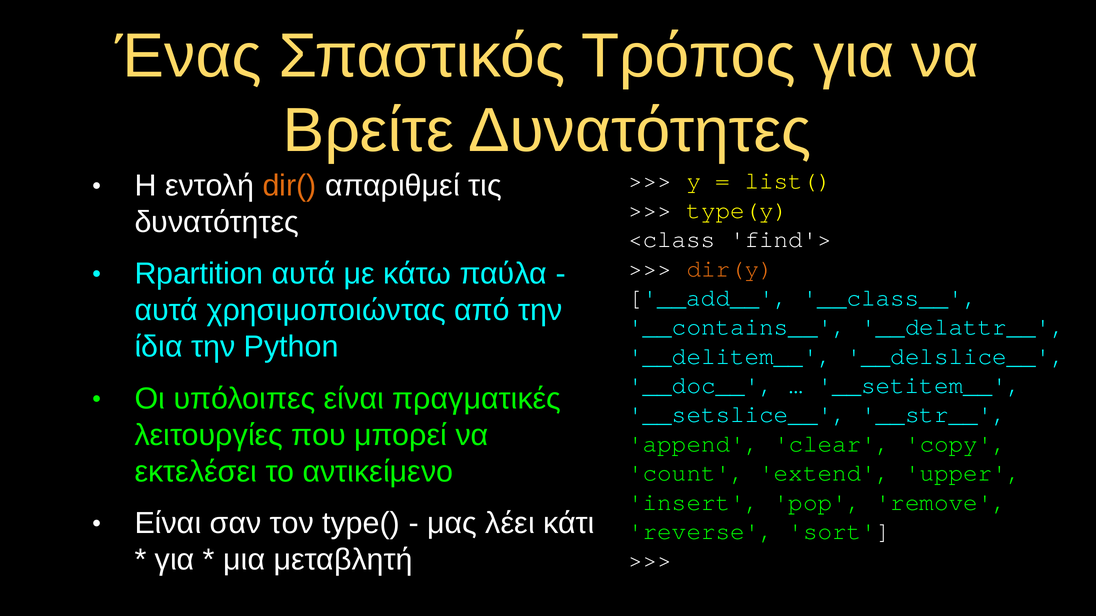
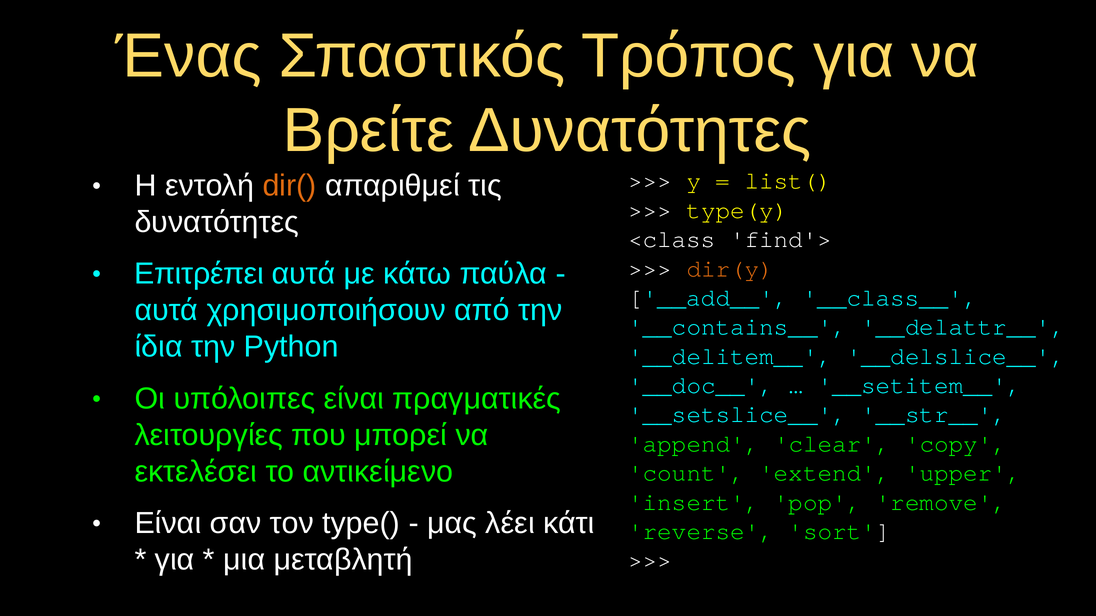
Rpartition: Rpartition -> Επιτρέπει (199, 274)
χρησιμοποιώντας: χρησιμοποιώντας -> χρησιμοποιήσουν (326, 311)
